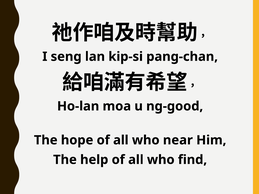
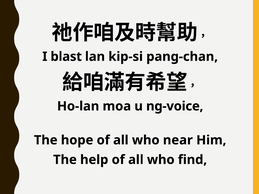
seng: seng -> blast (66, 57)
ng-good: ng-good -> ng-voice (175, 106)
